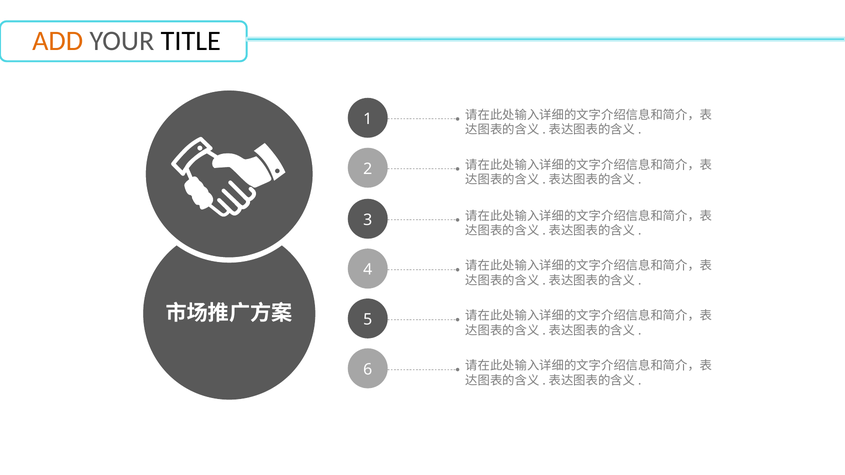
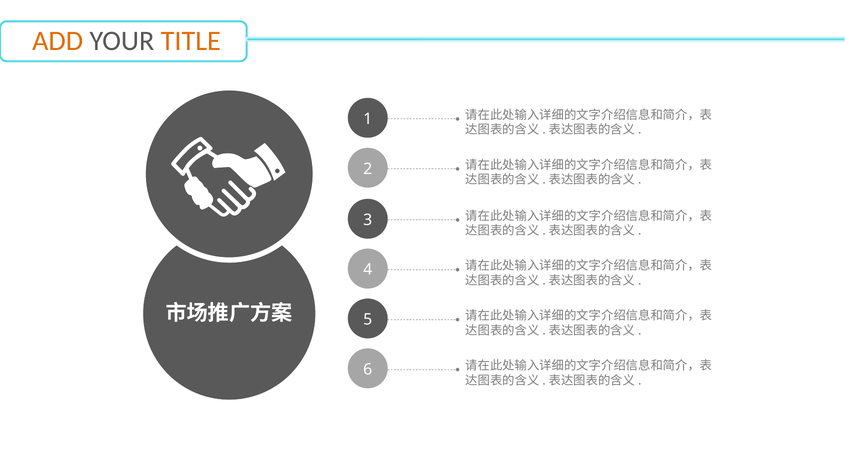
TITLE colour: black -> orange (191, 41)
